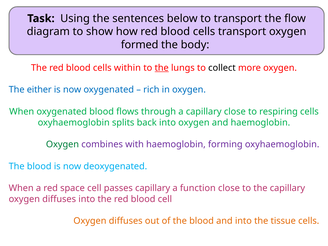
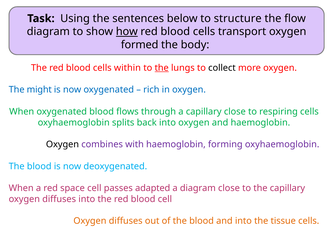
to transport: transport -> structure (238, 19)
how underline: none -> present (127, 32)
either: either -> might (39, 90)
Oxygen colour: green -> black (62, 144)
passes capillary: capillary -> adapted (153, 188)
a function: function -> diagram (198, 188)
